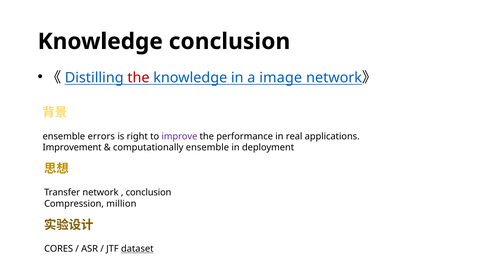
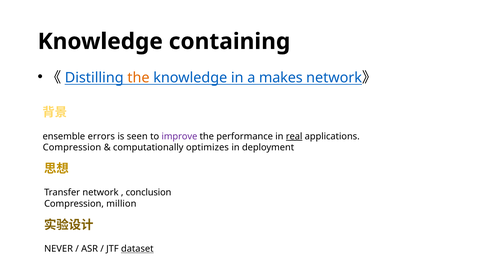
Knowledge conclusion: conclusion -> containing (230, 41)
the colour: red -> orange (138, 78)
image: image -> makes (281, 78)
right: right -> seen (137, 136)
real underline: none -> present (294, 136)
Improvement: Improvement -> Compression (72, 147)
computationally ensemble: ensemble -> optimizes (207, 147)
CORES: CORES -> NEVER (59, 249)
